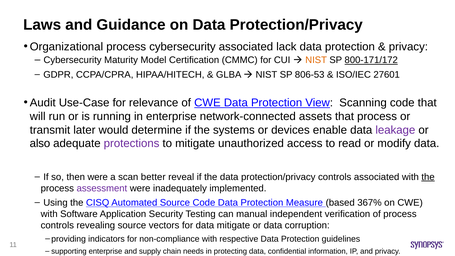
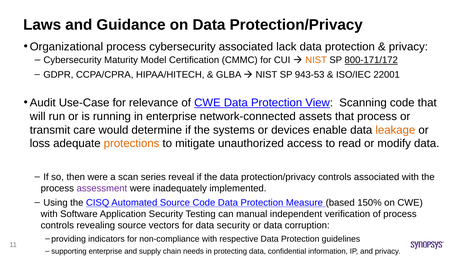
806-53: 806-53 -> 943-53 (310, 75)
27601: 27601 -> 22001 (387, 75)
later: later -> care (84, 130)
leakage colour: purple -> orange (395, 130)
also: also -> loss (40, 144)
protections colour: purple -> orange (132, 144)
better: better -> series (153, 177)
the underline: present -> none (428, 177)
367%: 367% -> 150% (369, 203)
data mitigate: mitigate -> security (233, 225)
